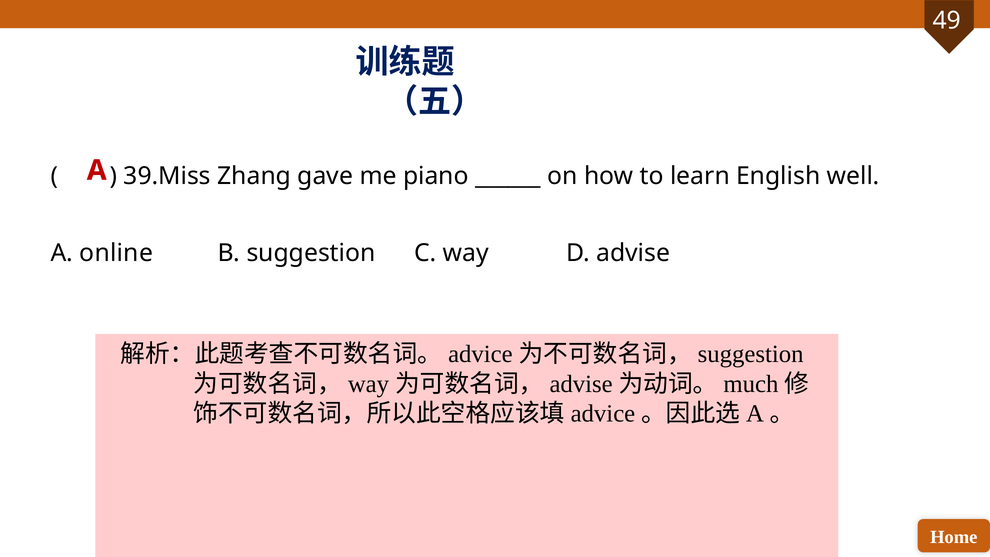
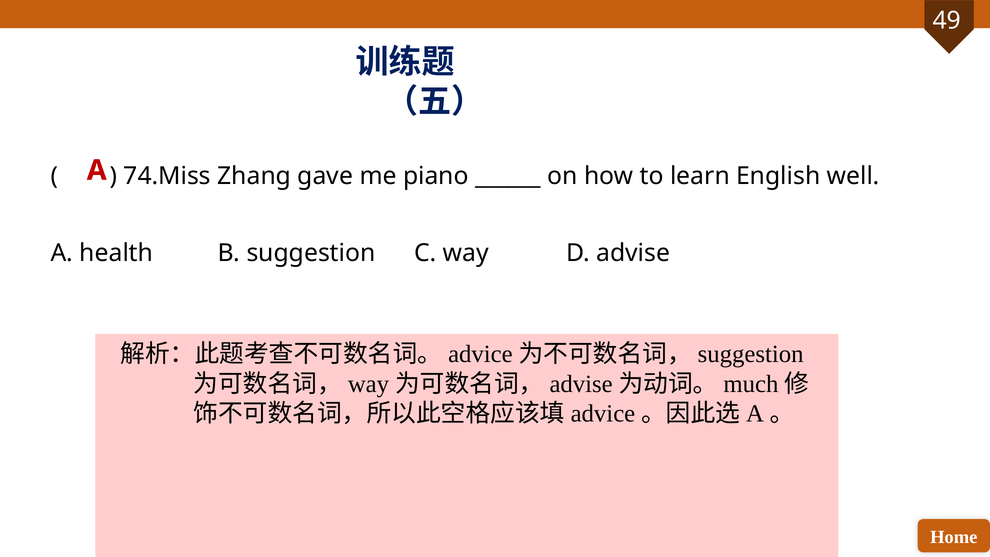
39.Miss: 39.Miss -> 74.Miss (167, 176)
online: online -> health (116, 253)
